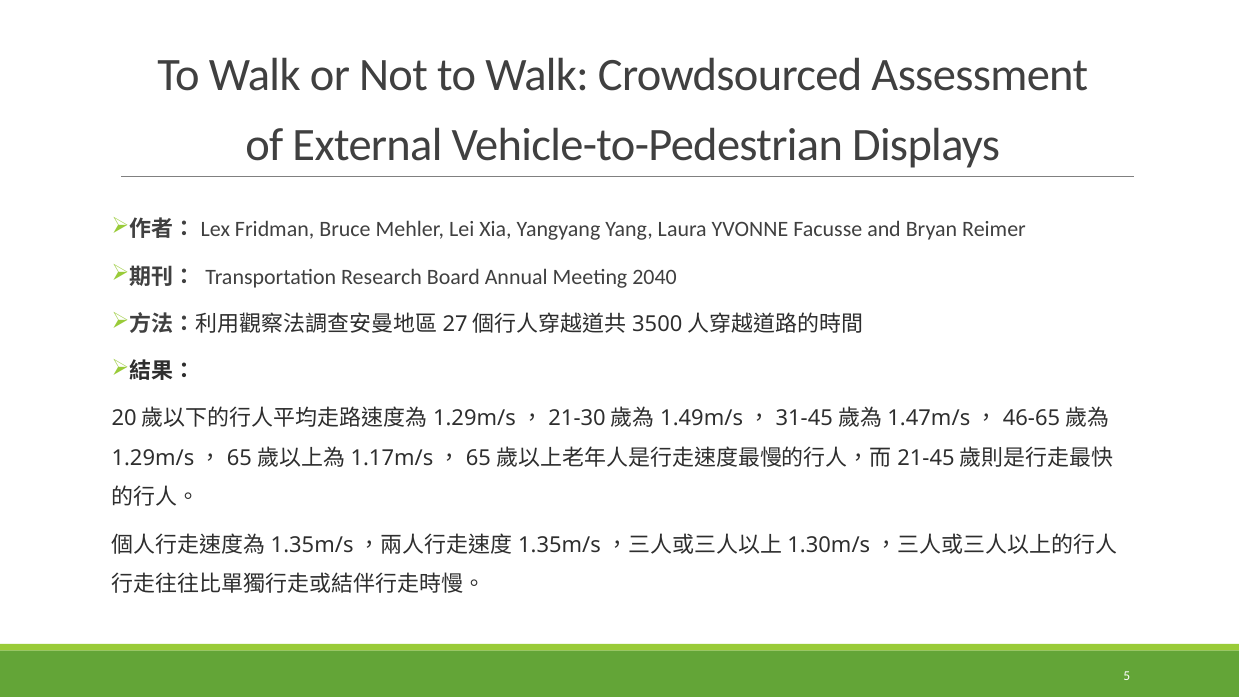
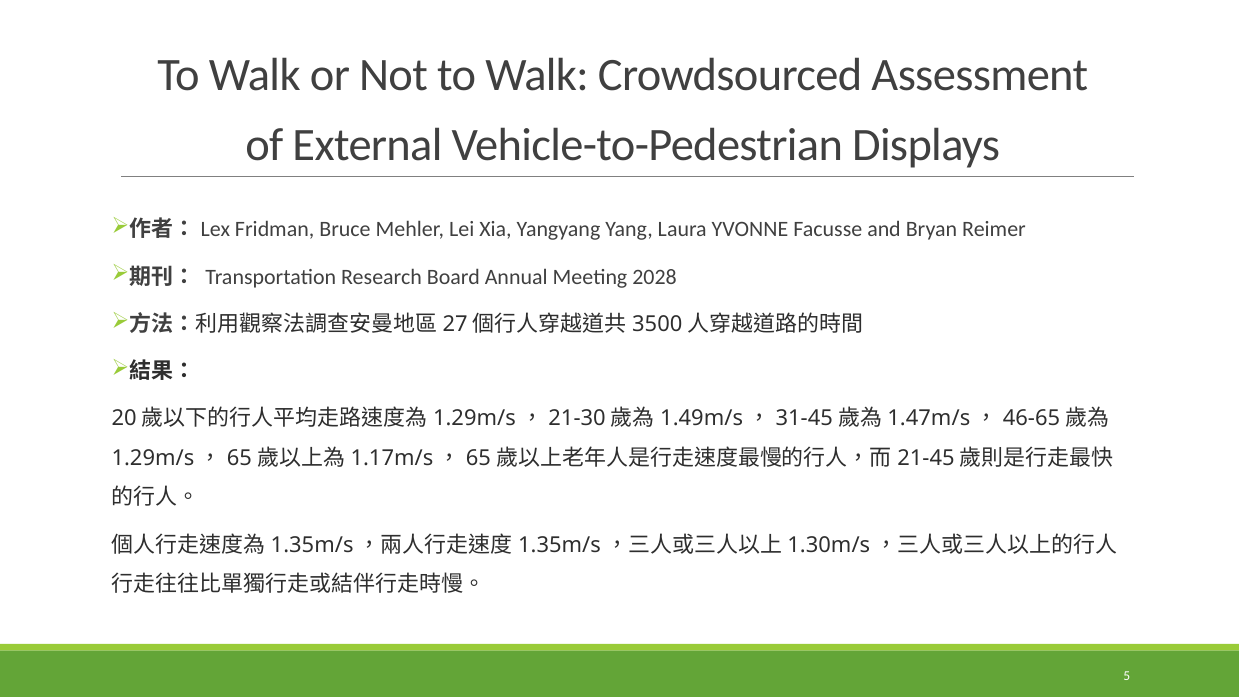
2040: 2040 -> 2028 (655, 277)
